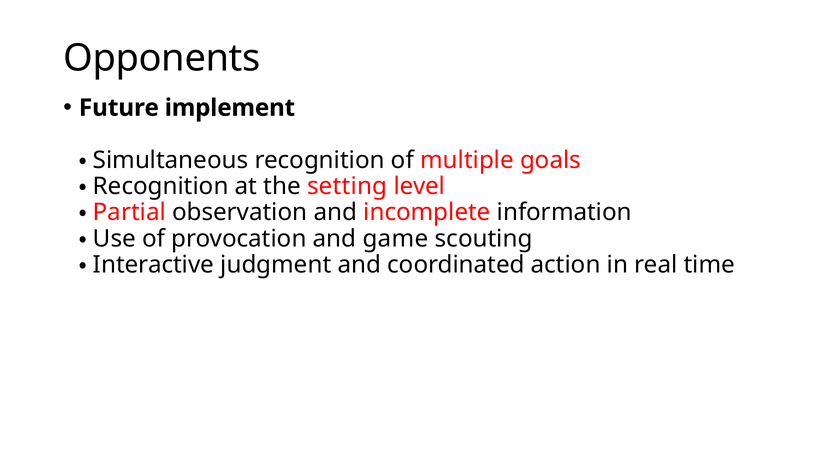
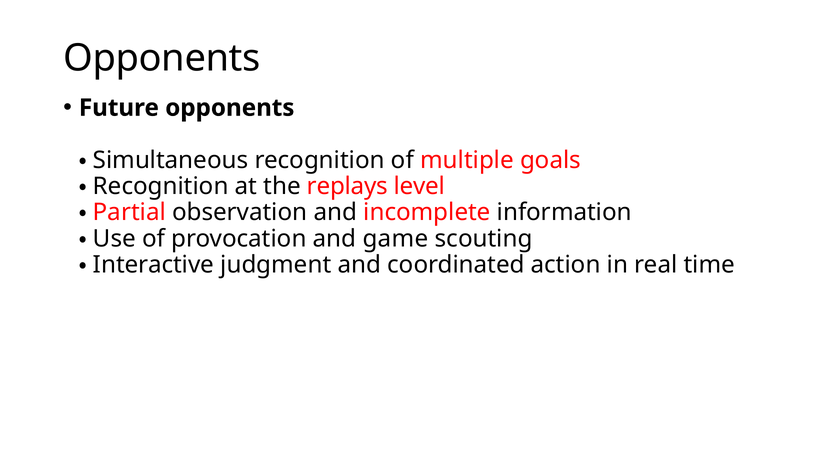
Future implement: implement -> opponents (230, 108)
setting: setting -> replays (347, 186)
